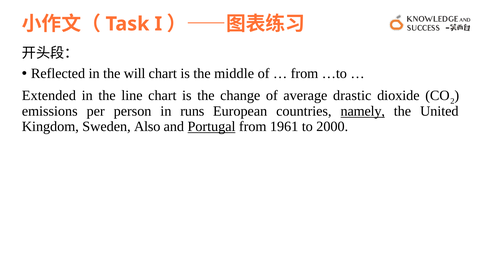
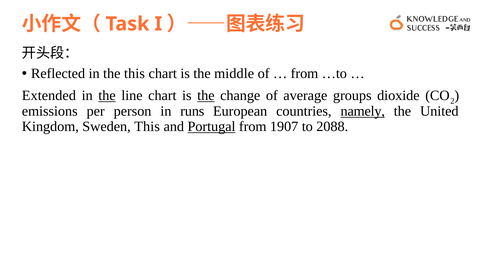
the will: will -> this (134, 74)
the underline: none -> present (107, 96)
the underline: none -> present (206, 96)
drastic: drastic -> groups (352, 96)
Sweden Also: Also -> This (147, 127)
1961: 1961 -> 1907 (284, 127)
2000: 2000 -> 2088 (332, 127)
